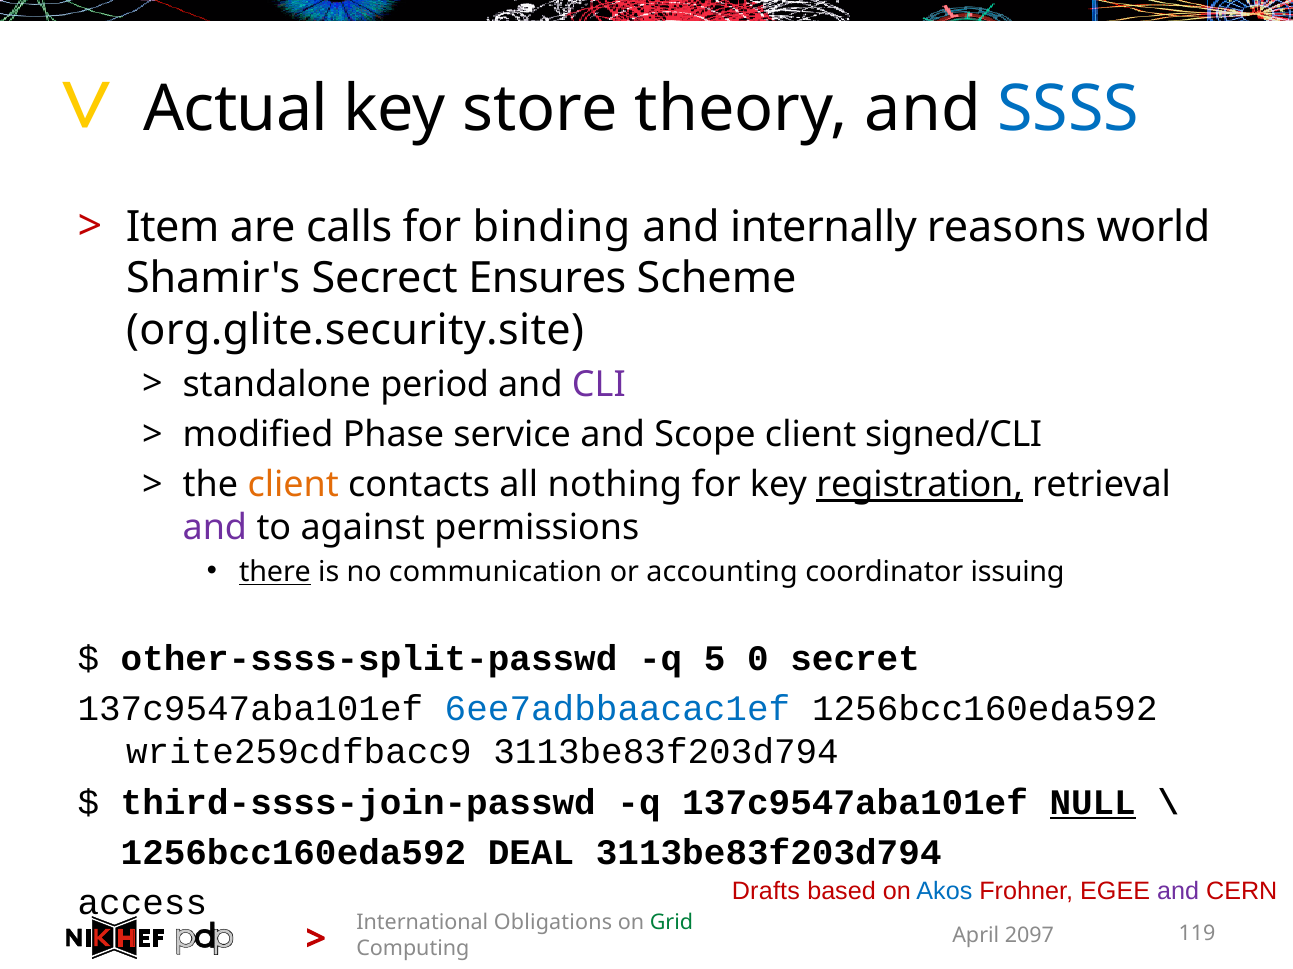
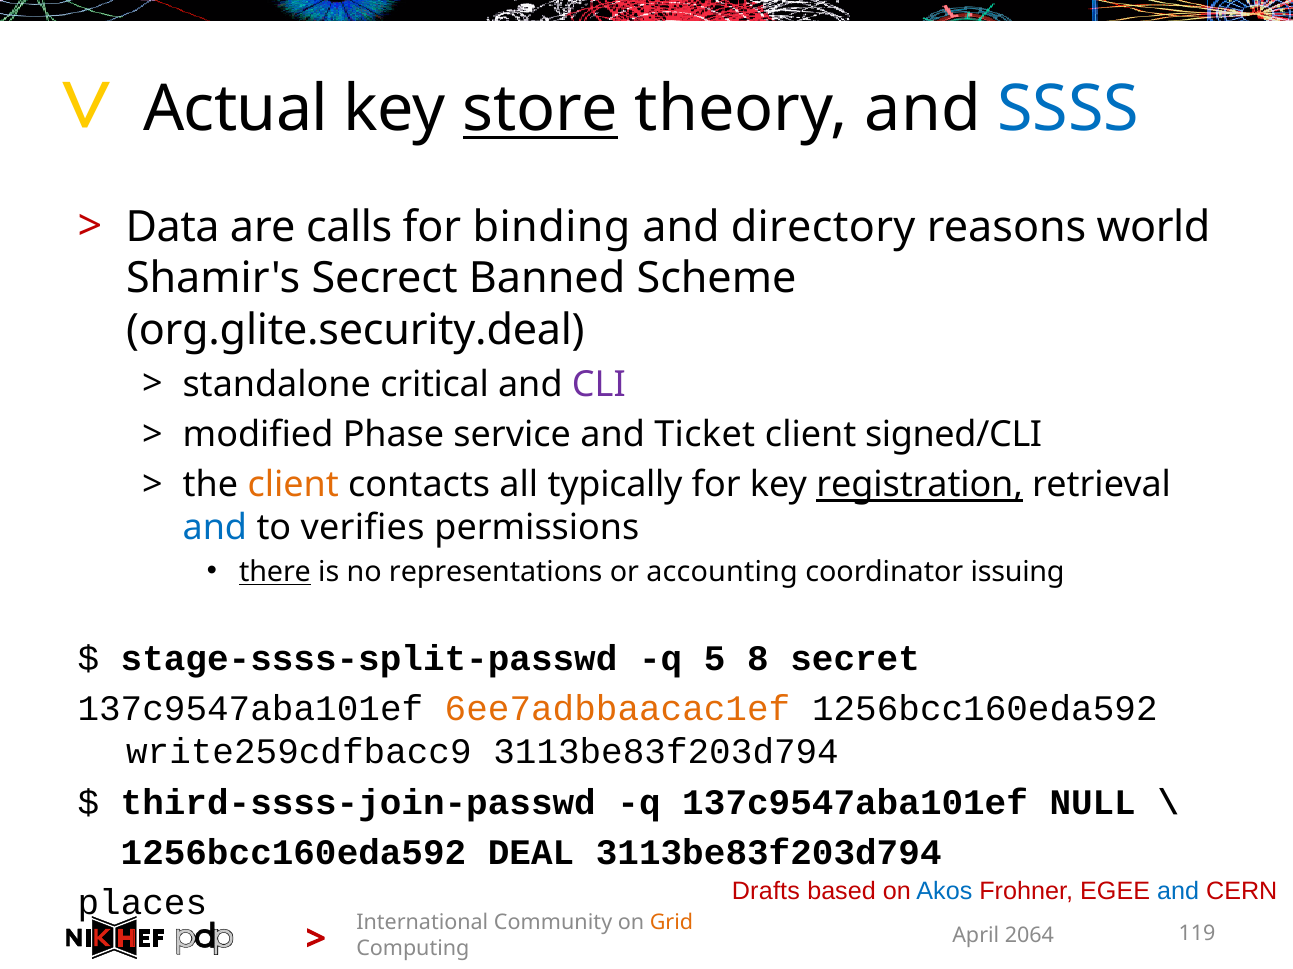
store underline: none -> present (540, 110)
Item: Item -> Data (173, 227)
internally: internally -> directory (823, 227)
Ensures: Ensures -> Banned (547, 279)
org.glite.security.site: org.glite.security.site -> org.glite.security.deal (355, 331)
period: period -> critical (435, 385)
Scope: Scope -> Ticket (705, 435)
nothing: nothing -> typically (615, 485)
and colour: purple -> blue (215, 529)
against: against -> verifies (363, 529)
communication: communication -> representations (496, 573)
other-ssss-split-passwd: other-ssss-split-passwd -> stage-ssss-split-passwd (369, 659)
0: 0 -> 8 (758, 659)
6ee7adbbaacac1ef colour: blue -> orange (617, 710)
NULL underline: present -> none (1093, 803)
and colour: purple -> blue (1178, 892)
access: access -> places (142, 904)
Obligations: Obligations -> Community (553, 923)
Grid colour: green -> orange (671, 923)
2097: 2097 -> 2064 (1029, 936)
